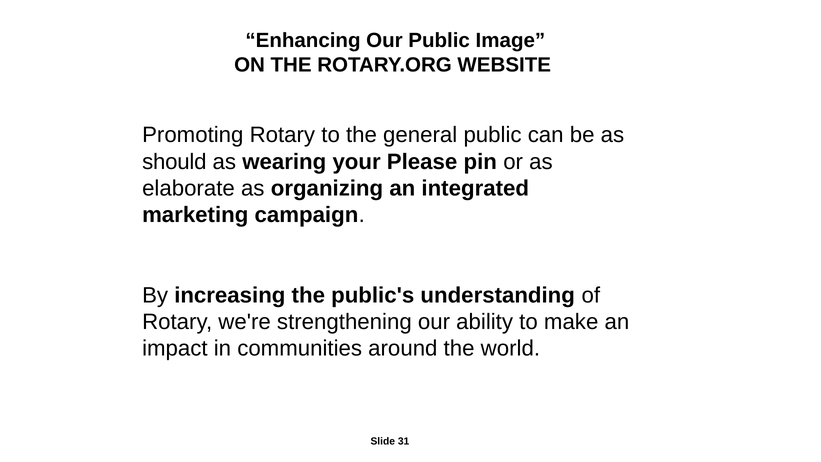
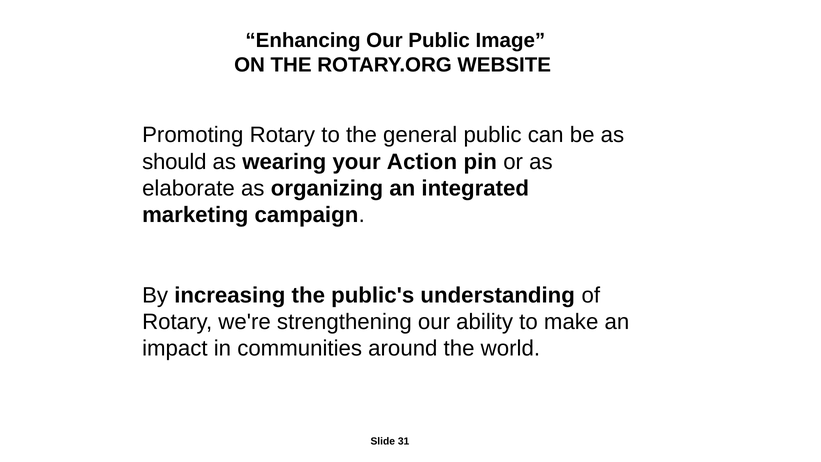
Please: Please -> Action (422, 162)
